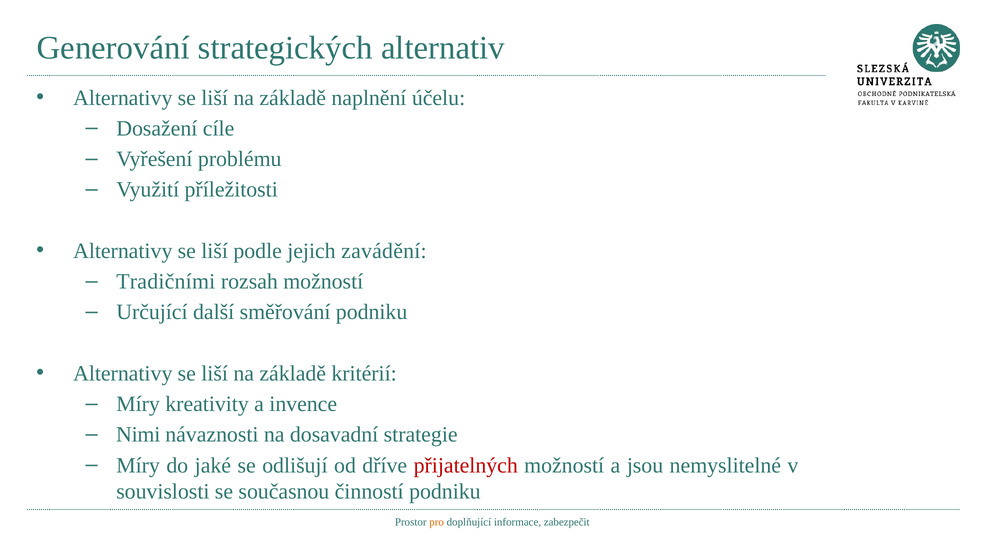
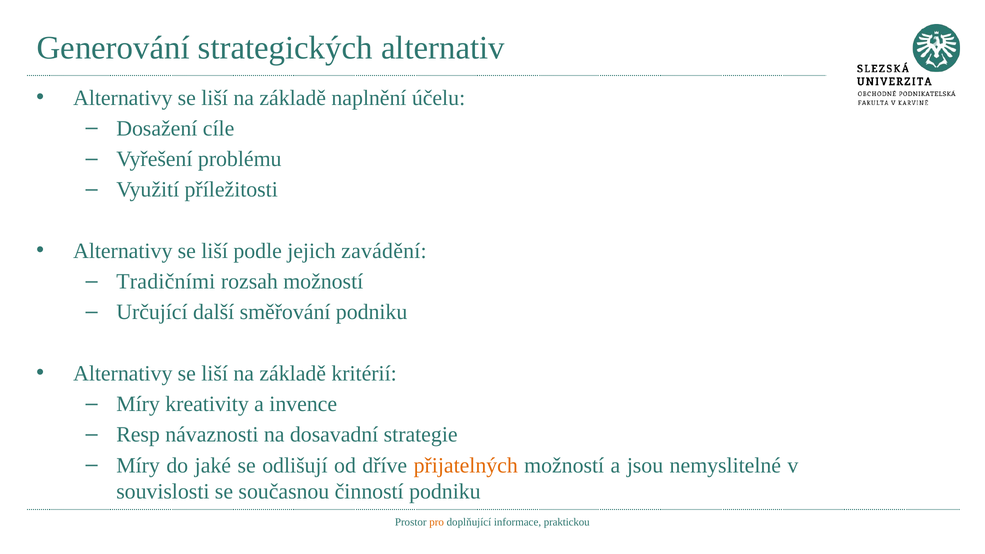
Nimi: Nimi -> Resp (138, 435)
přijatelných colour: red -> orange (466, 465)
zabezpečit: zabezpečit -> praktickou (567, 522)
